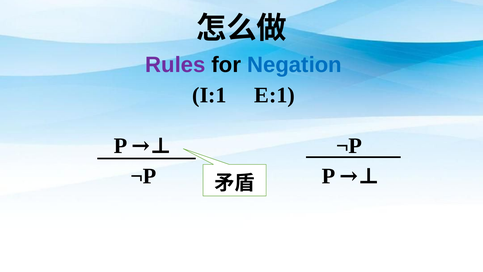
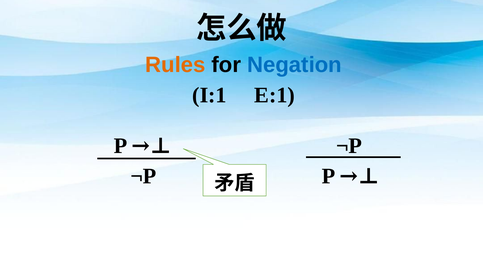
Rules colour: purple -> orange (175, 65)
